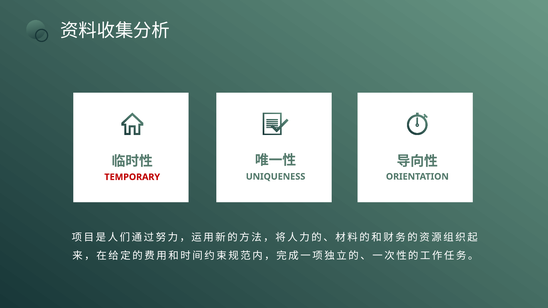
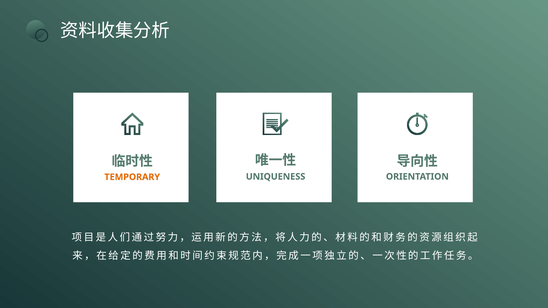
TEMPORARY colour: red -> orange (132, 177)
